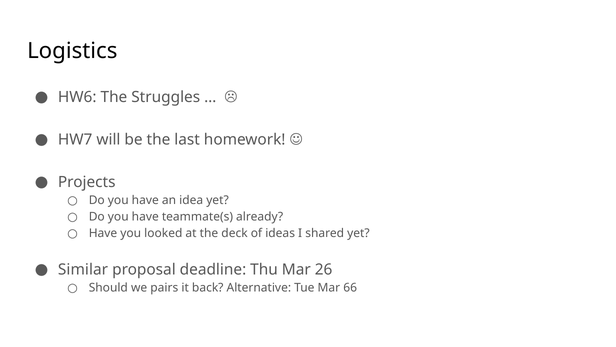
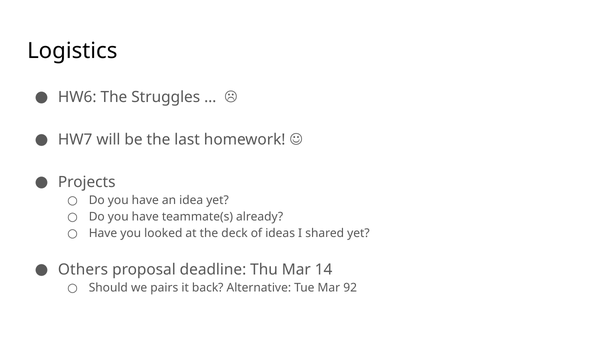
Similar: Similar -> Others (83, 269)
26: 26 -> 14 (324, 269)
66: 66 -> 92 (350, 287)
